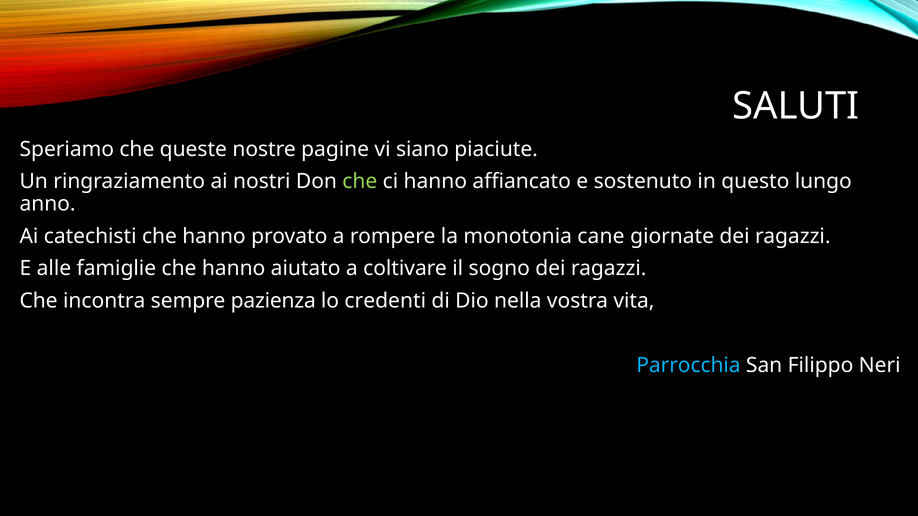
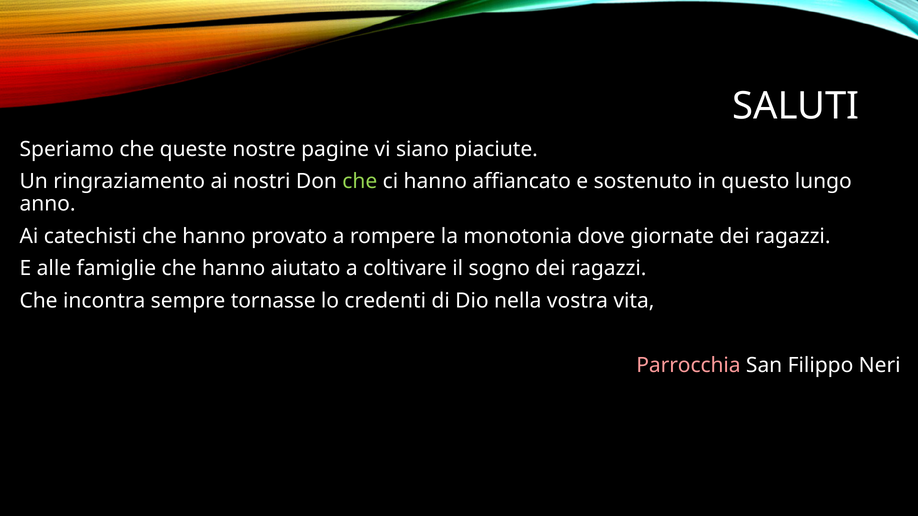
cane: cane -> dove (601, 236)
pazienza: pazienza -> tornasse (273, 301)
Parrocchia colour: light blue -> pink (688, 366)
